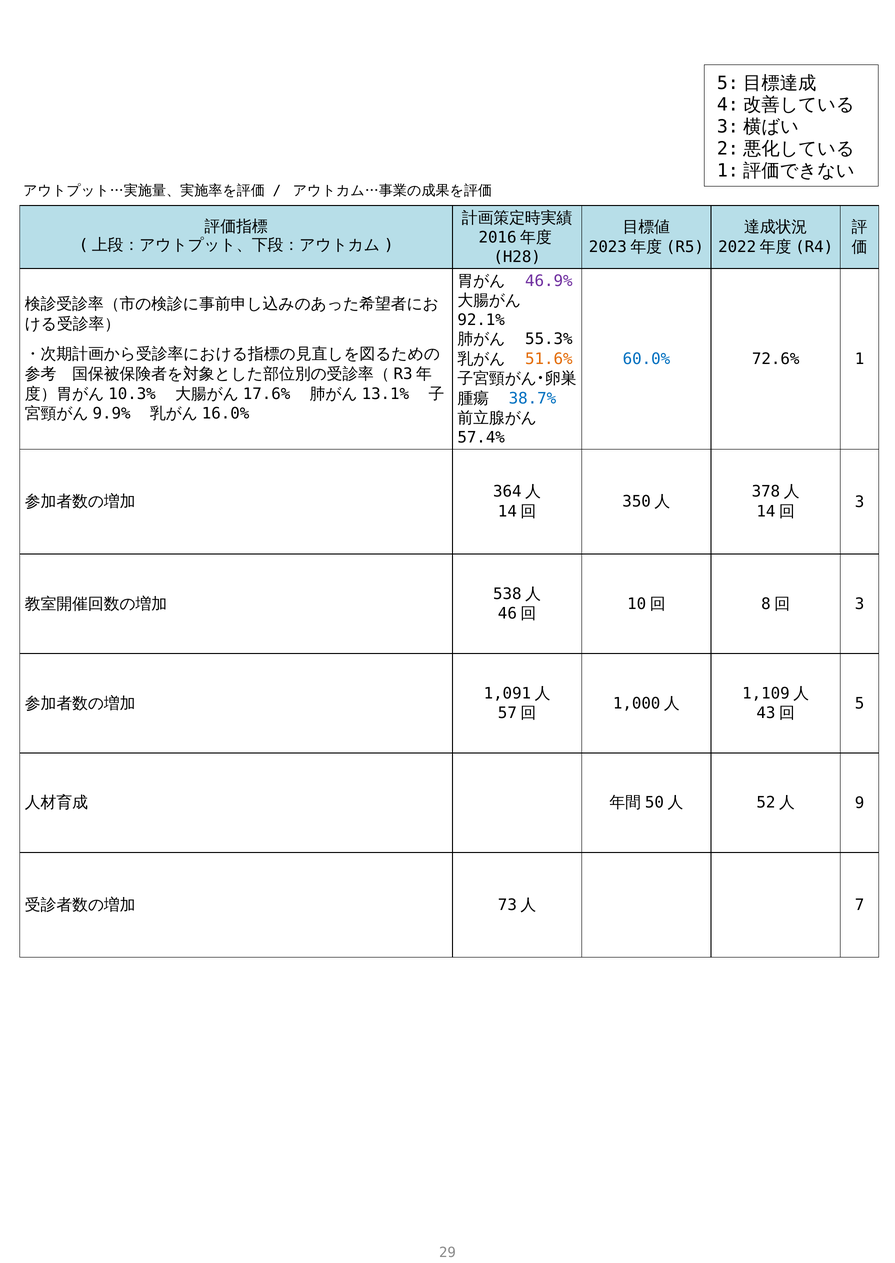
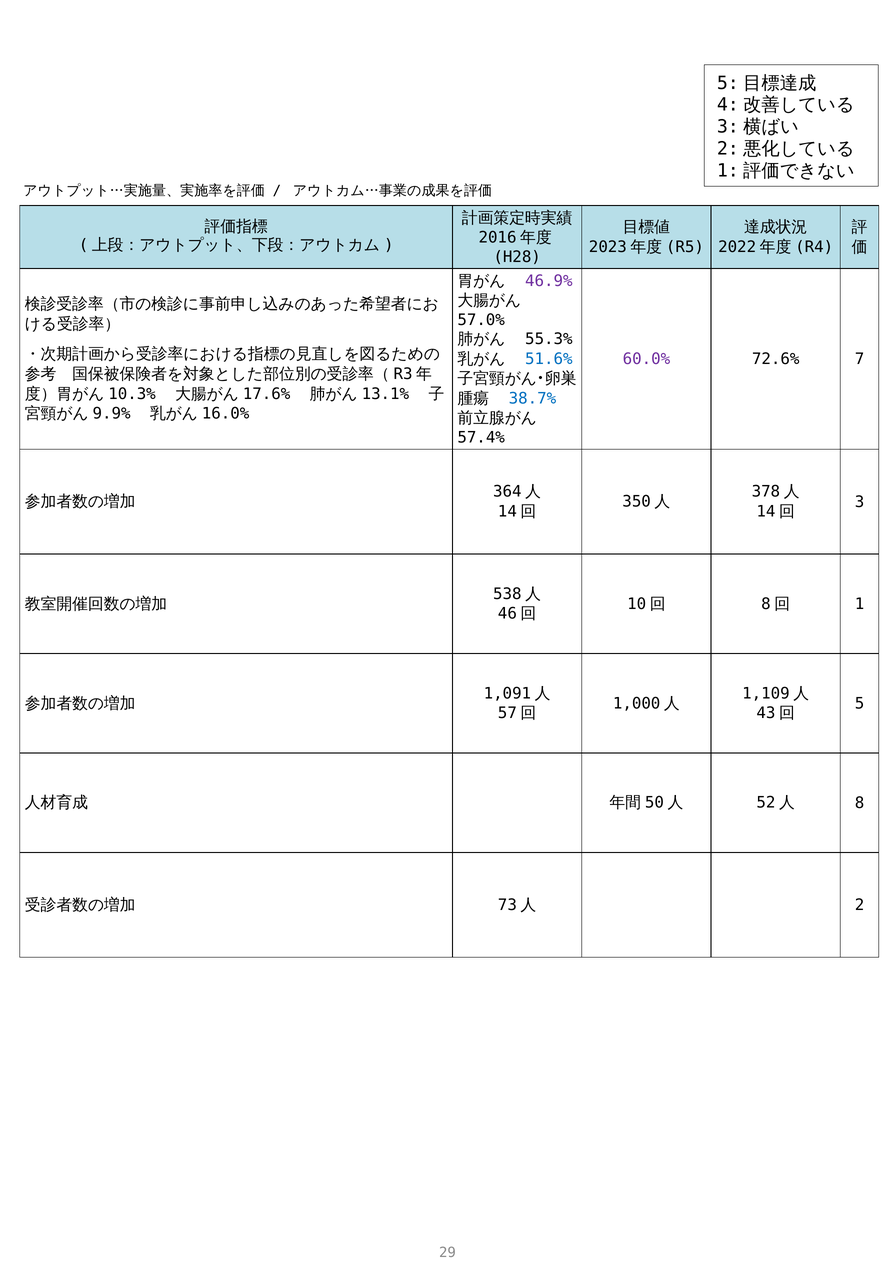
92.1%: 92.1% -> 57.0% (481, 320)
60.0% colour: blue -> purple (646, 359)
1: 1 -> 7 (860, 359)
51.6% colour: orange -> blue (549, 359)
3: 3 -> 1 (860, 604)
9: 9 -> 8 (860, 803)
7: 7 -> 2 (860, 905)
